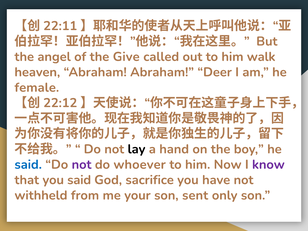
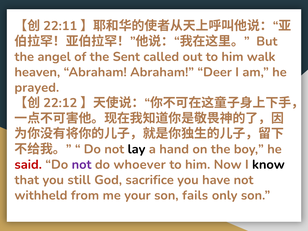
Give: Give -> Sent (126, 57)
female: female -> prayed (37, 87)
said colour: blue -> red (28, 164)
know colour: purple -> black (268, 164)
you said: said -> still (79, 180)
sent: sent -> fails (195, 195)
